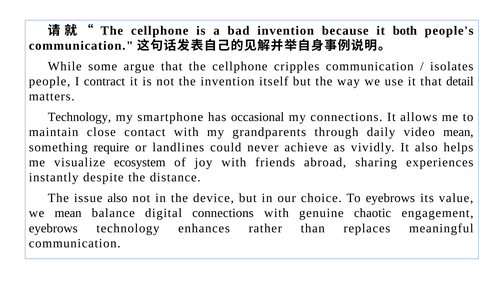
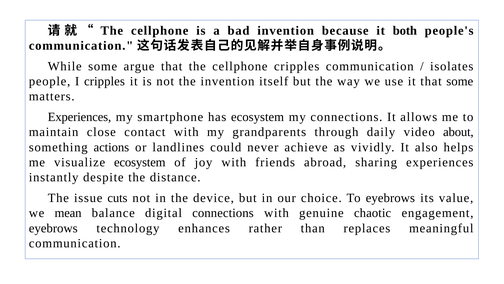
I contract: contract -> cripples (104, 81)
that detail: detail -> some (460, 81)
Technology: Technology -> Experiences (79, 117)
has occasional: occasional -> ecosystem (258, 117)
video mean: mean -> about (458, 132)
require: require -> actions (111, 147)
issue also: also -> cuts (117, 198)
